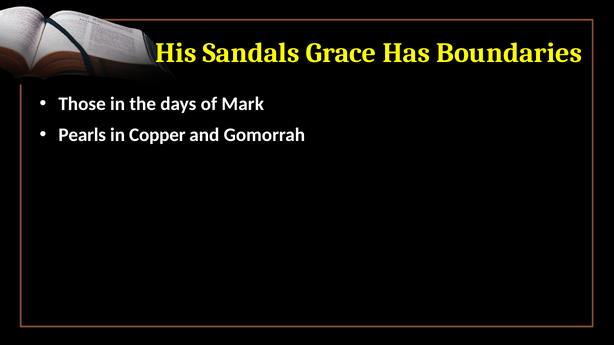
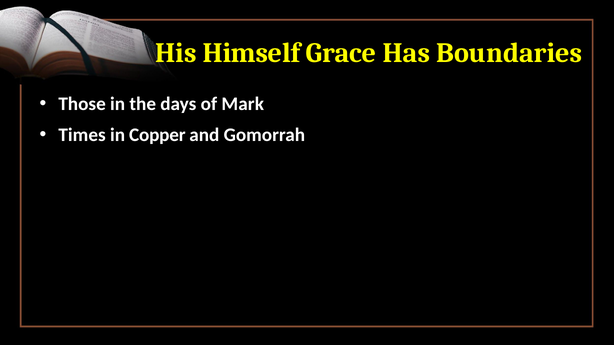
Sandals: Sandals -> Himself (251, 53)
Pearls: Pearls -> Times (82, 135)
